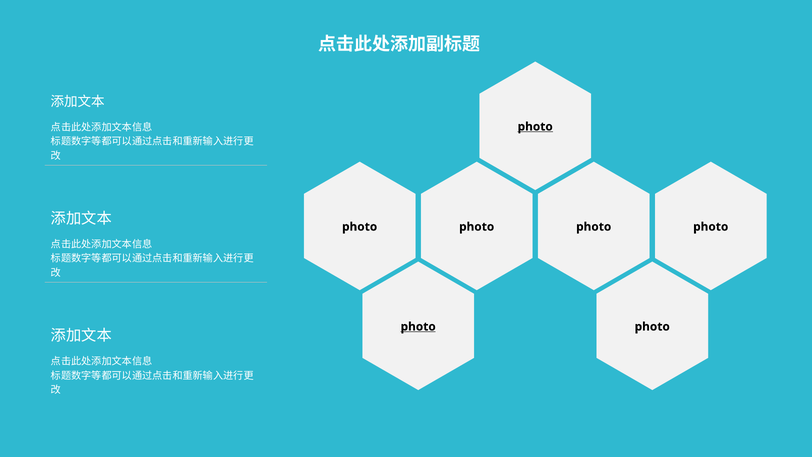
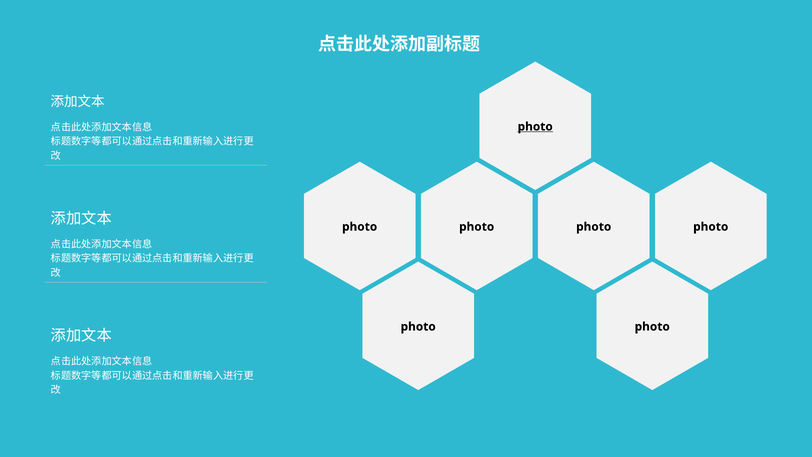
photo underline: present -> none (418, 326)
